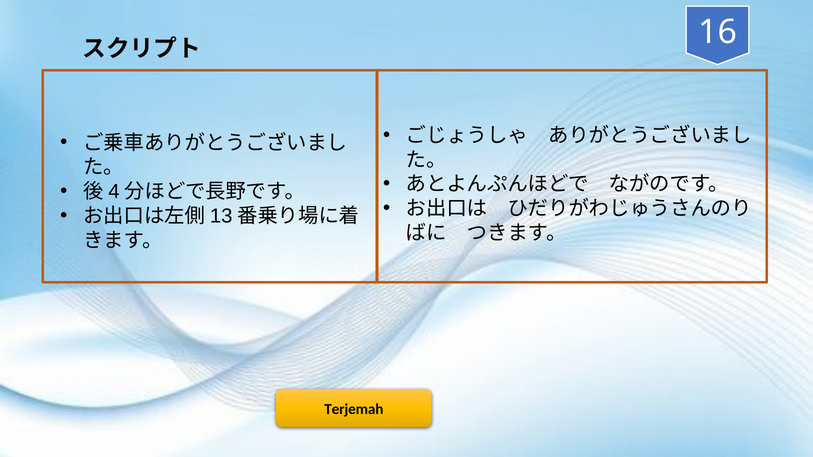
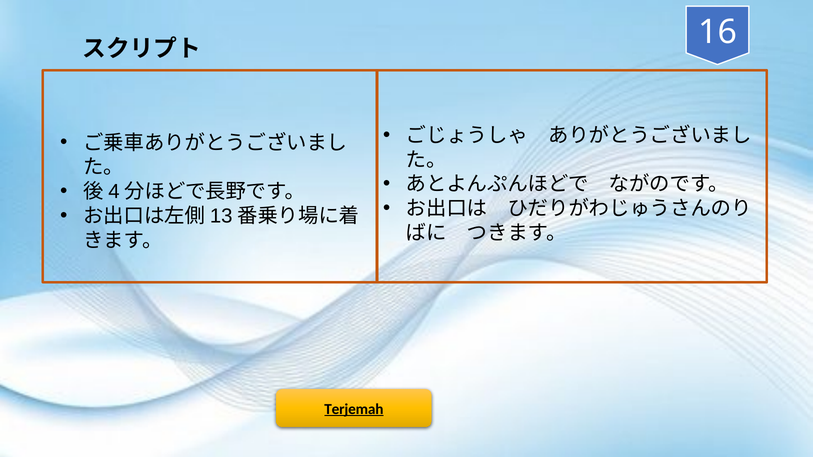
Terjemah underline: none -> present (354, 409)
